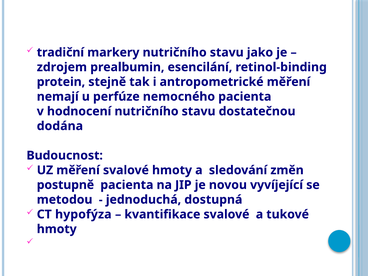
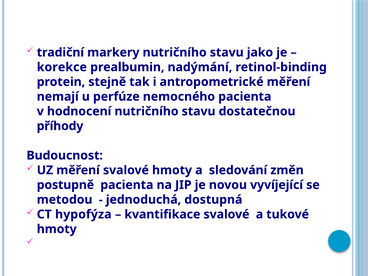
zdrojem: zdrojem -> korekce (62, 67)
esencilání: esencilání -> nadýmání (200, 67)
dodána: dodána -> příhody (60, 126)
